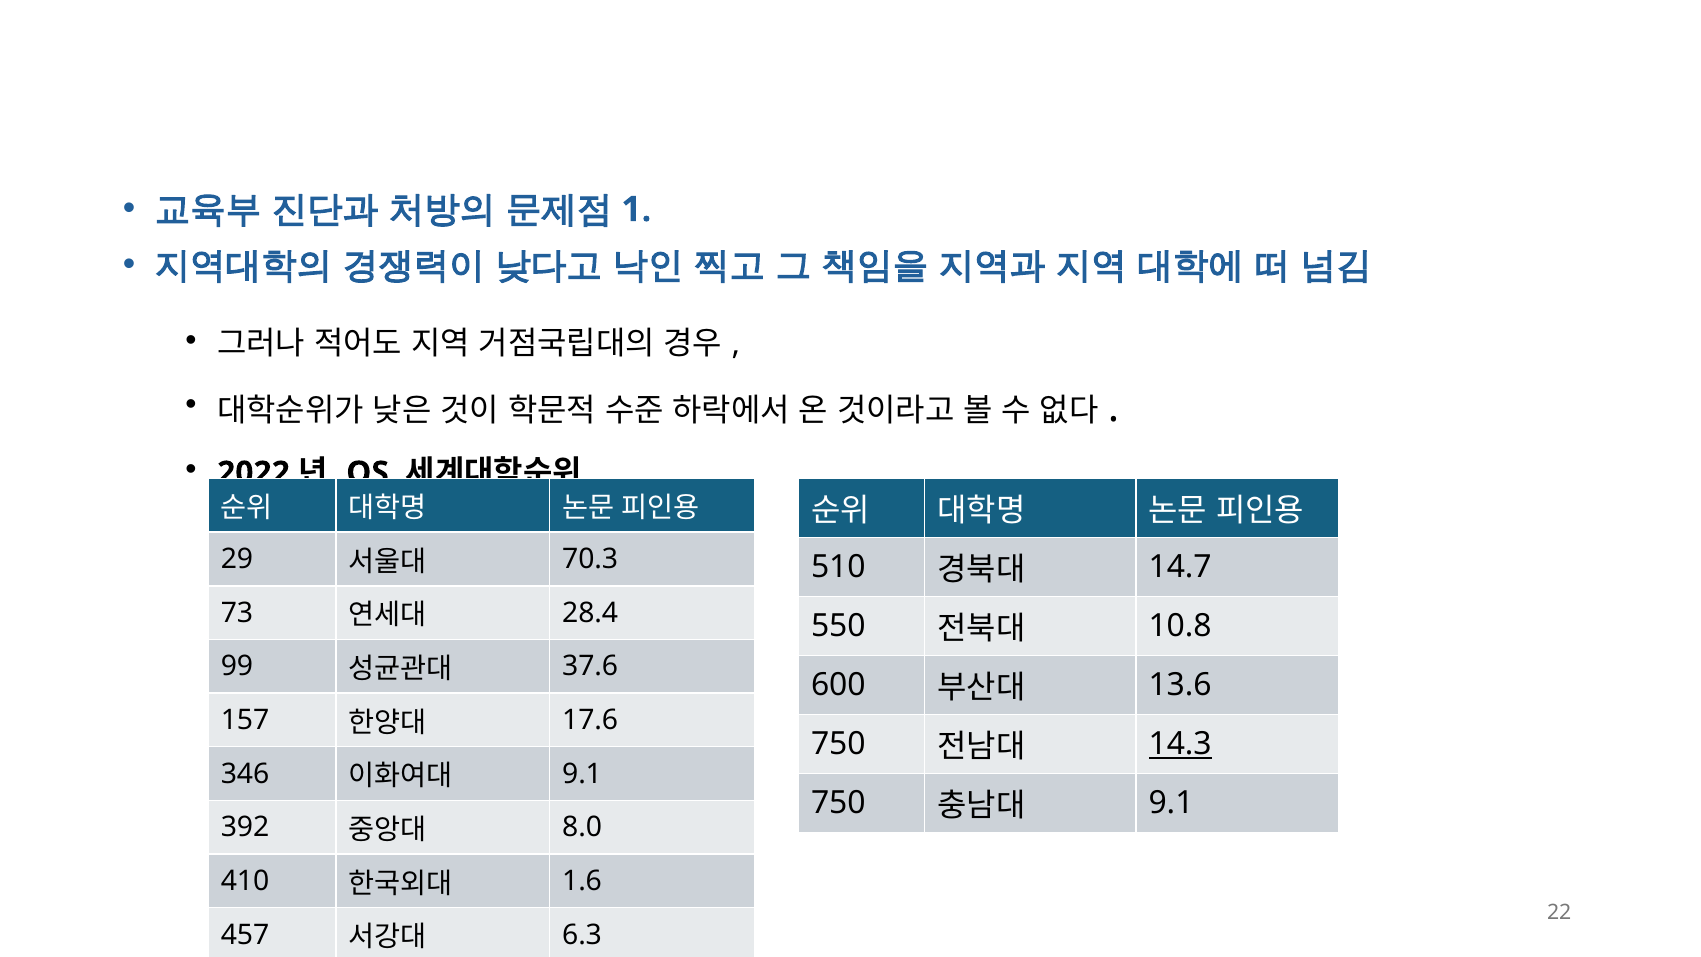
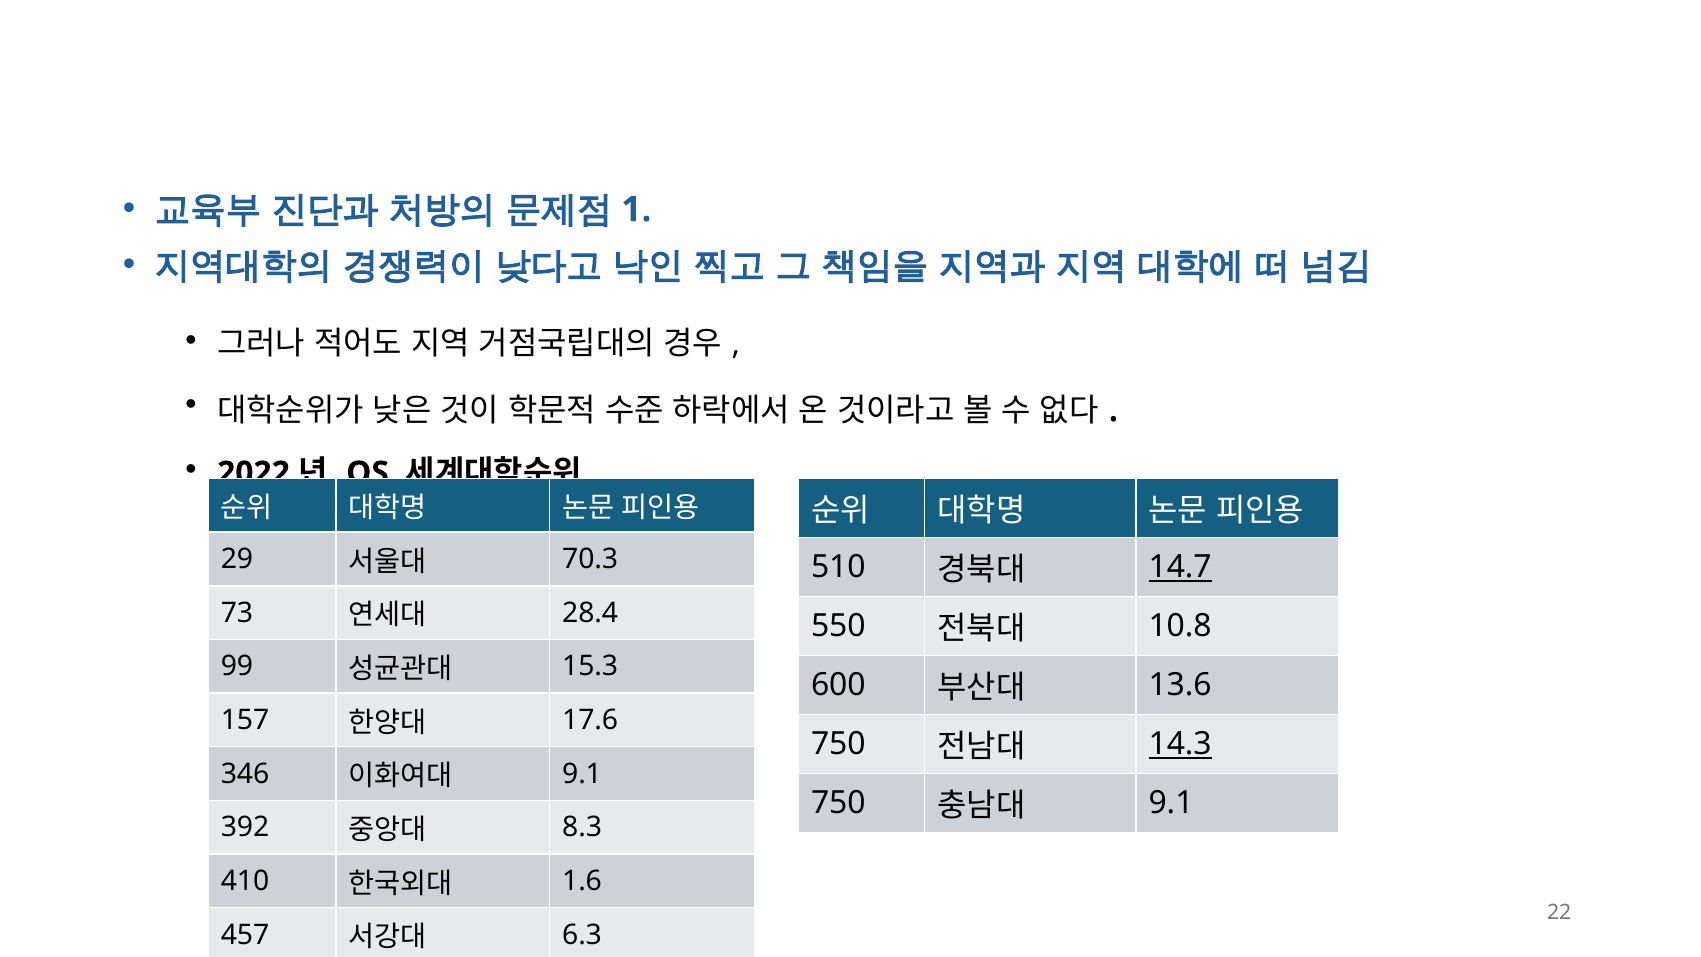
14.7 underline: none -> present (1180, 567)
37.6: 37.6 -> 15.3 (590, 666)
8.0: 8.0 -> 8.3 (582, 827)
